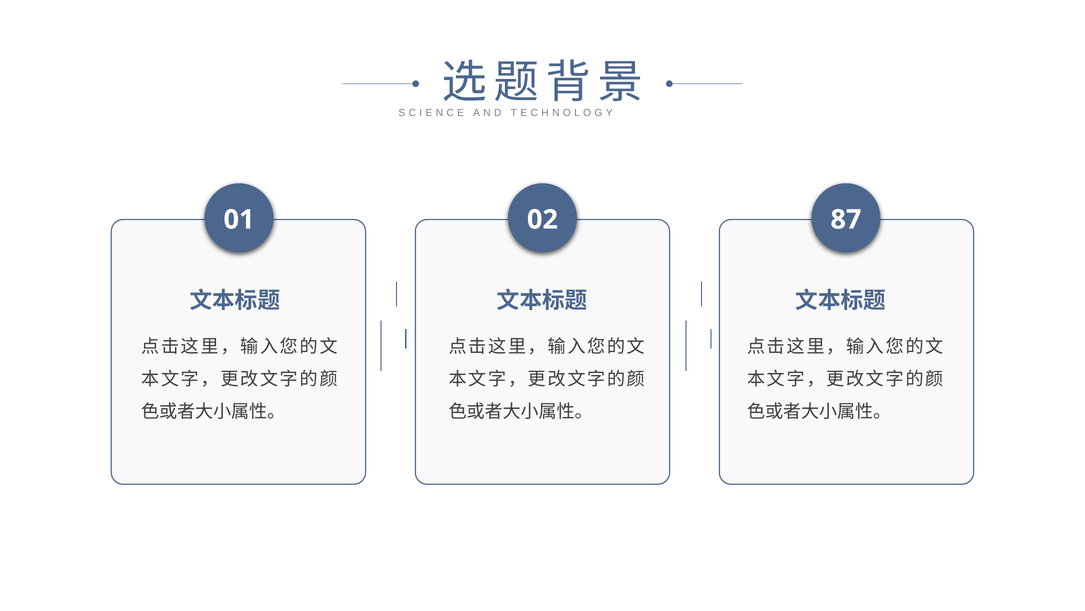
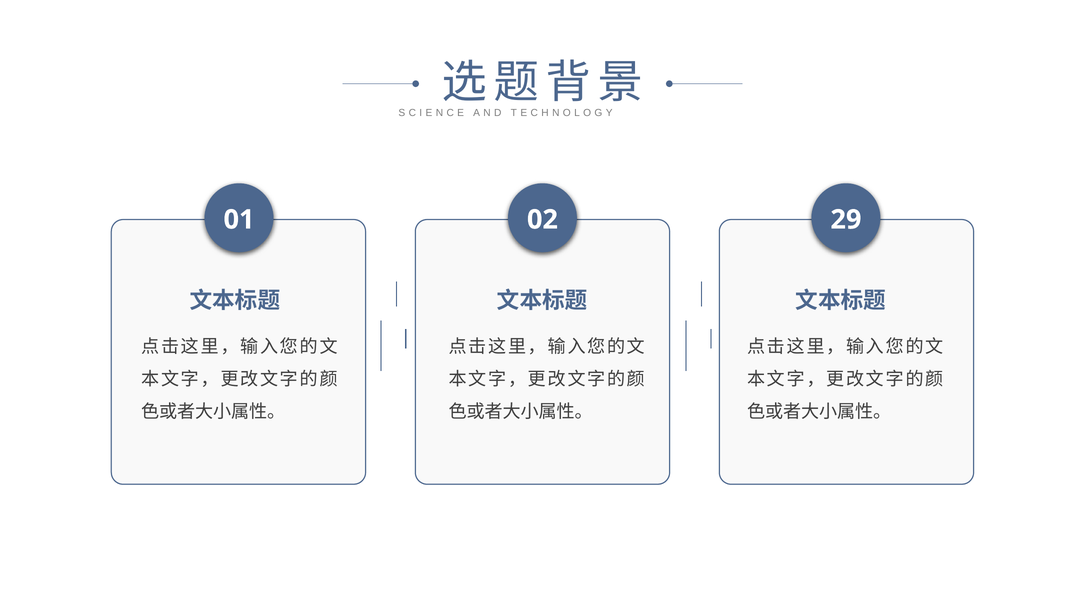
87: 87 -> 29 (846, 219)
